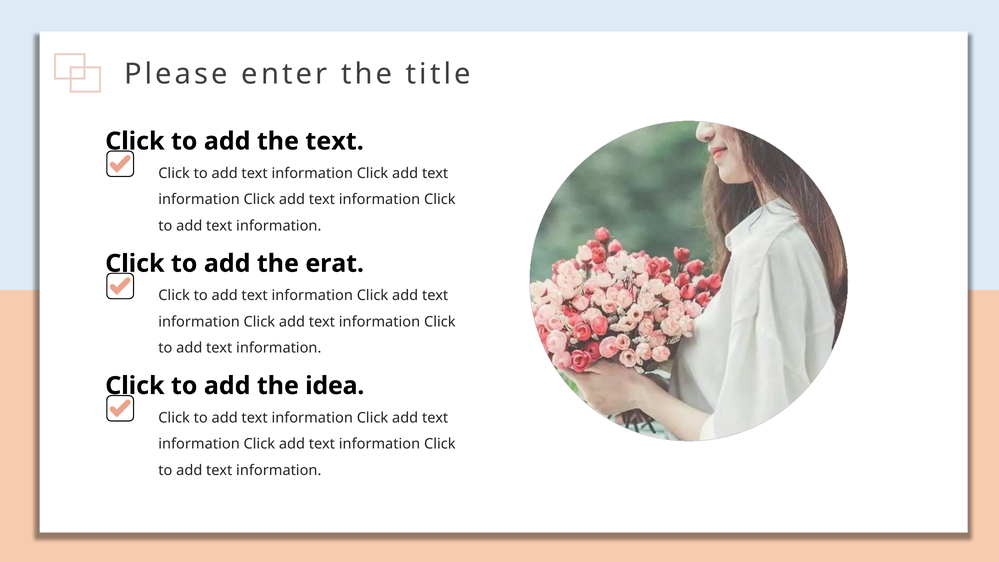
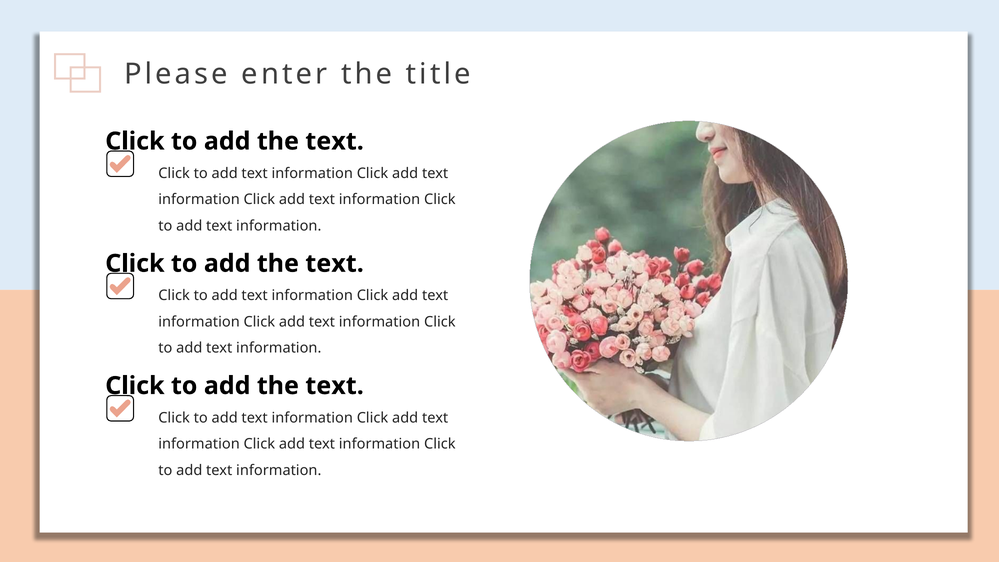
erat: erat -> text (335, 264)
idea: idea -> text (335, 386)
